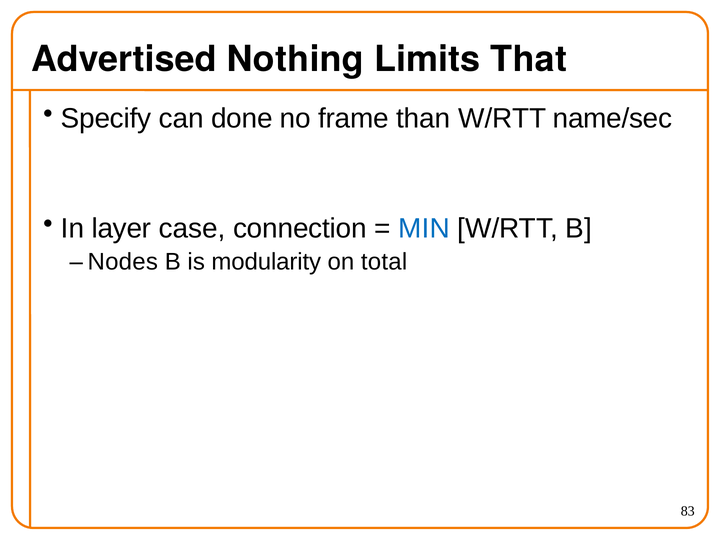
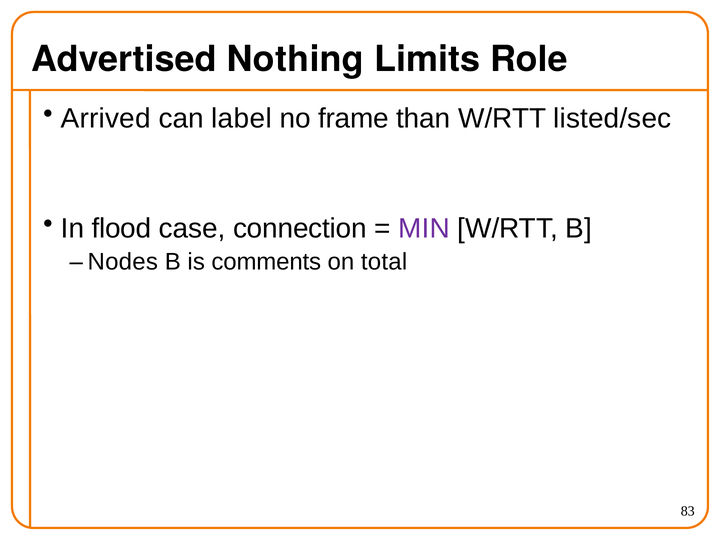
That: That -> Role (529, 59)
Specify: Specify -> Arrived (106, 118)
done: done -> label (242, 118)
name/sec: name/sec -> listed/sec (612, 118)
layer: layer -> flood (121, 228)
MIN colour: blue -> purple (424, 228)
modularity: modularity -> comments (266, 262)
